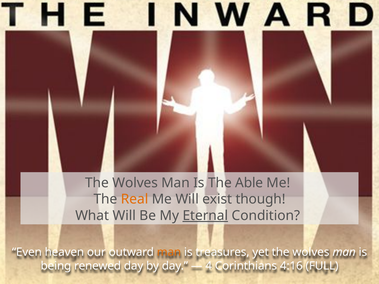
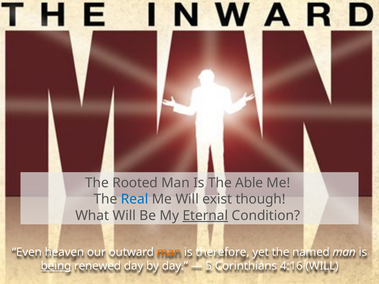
Wolves: Wolves -> Rooted (135, 183)
Real colour: orange -> blue (135, 199)
treasures: treasures -> therefore (222, 252)
yet the wolves: wolves -> named (311, 252)
being underline: none -> present (56, 266)
4: 4 -> 5 (209, 266)
4:16 FULL: FULL -> WILL (322, 266)
